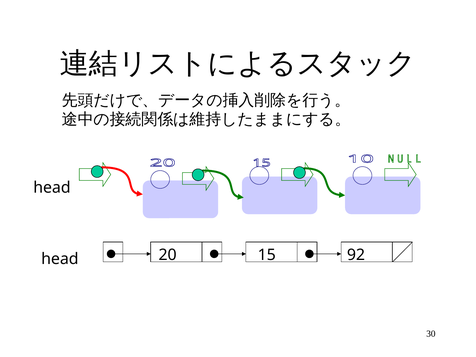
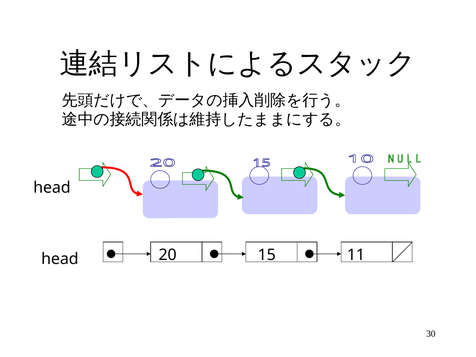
92: 92 -> 11 (356, 255)
